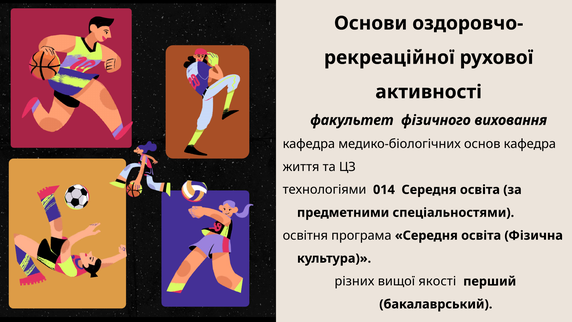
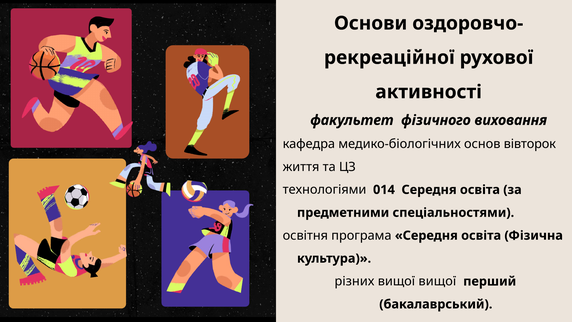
основ кафедра: кафедра -> вівторок (530, 144)
вищої якості: якості -> вищої (437, 281)
